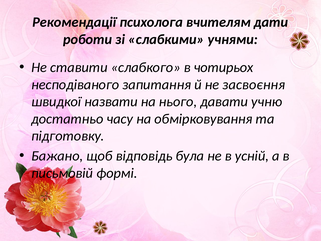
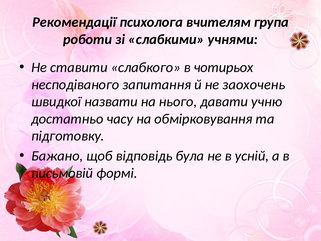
дати: дати -> група (271, 22)
засвоєння: засвоєння -> заохочень (254, 84)
